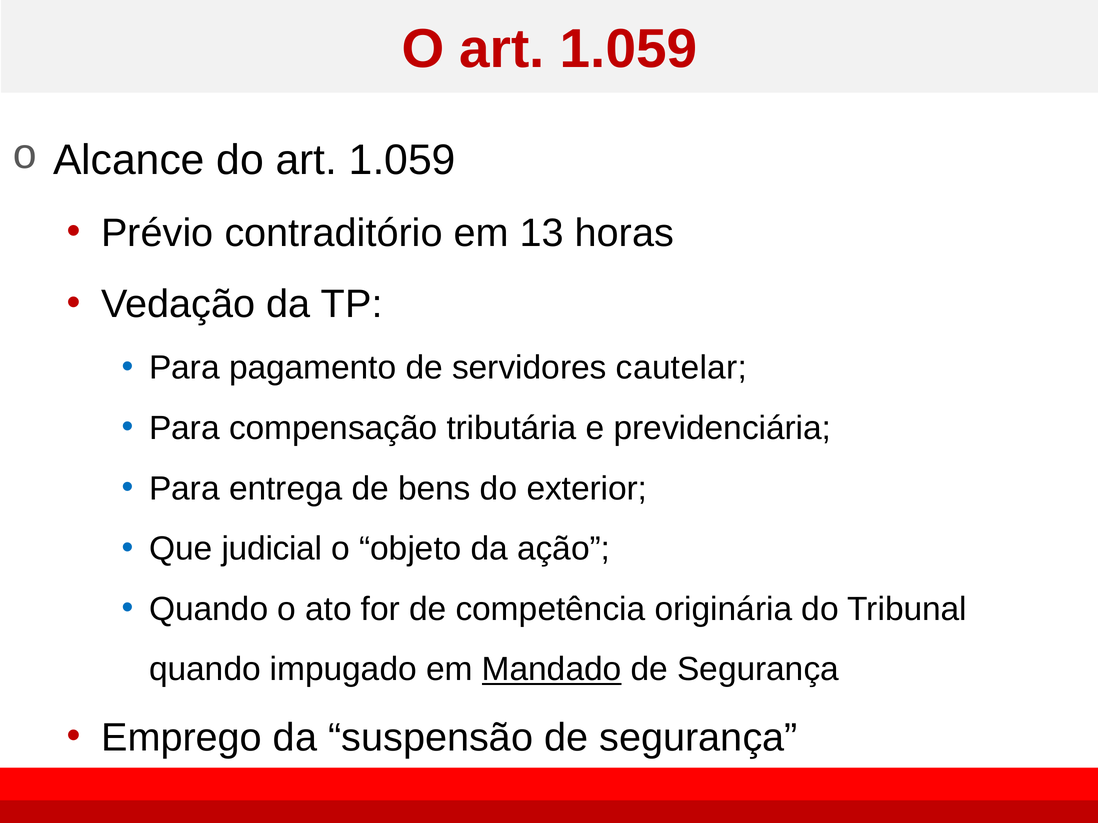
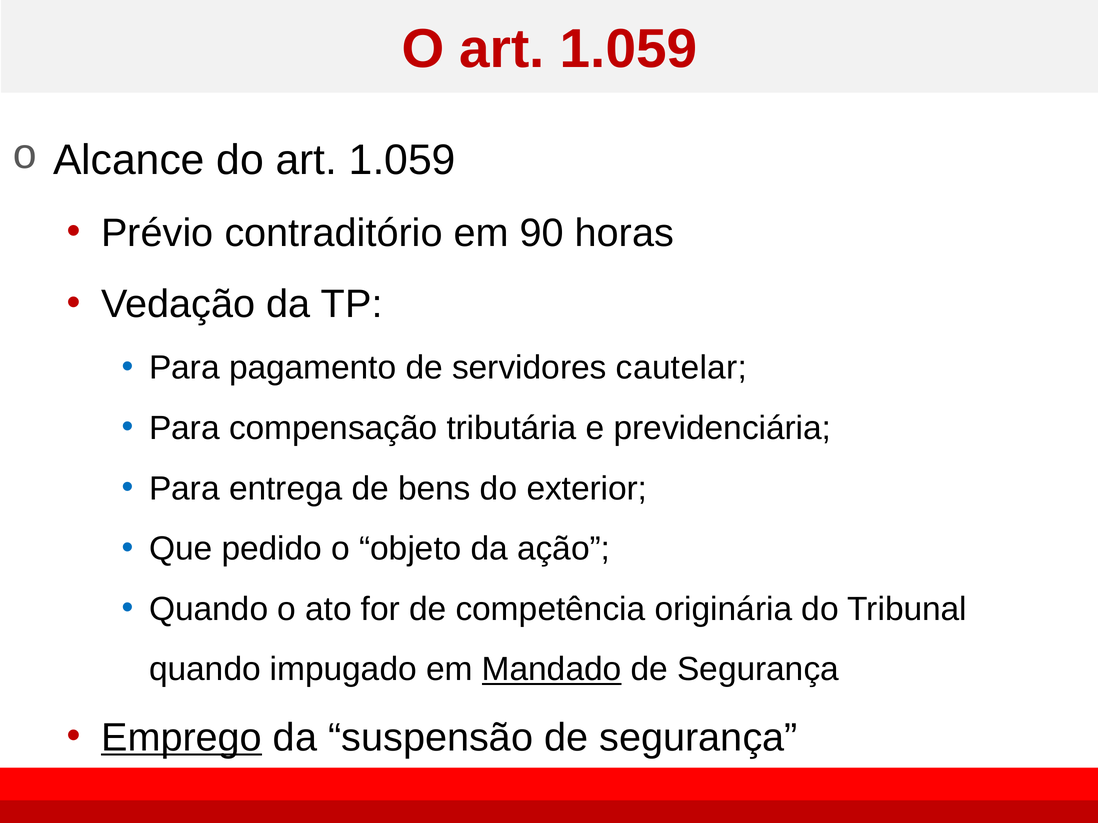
13: 13 -> 90 (542, 233)
judicial: judicial -> pedido (272, 549)
Emprego underline: none -> present (182, 738)
